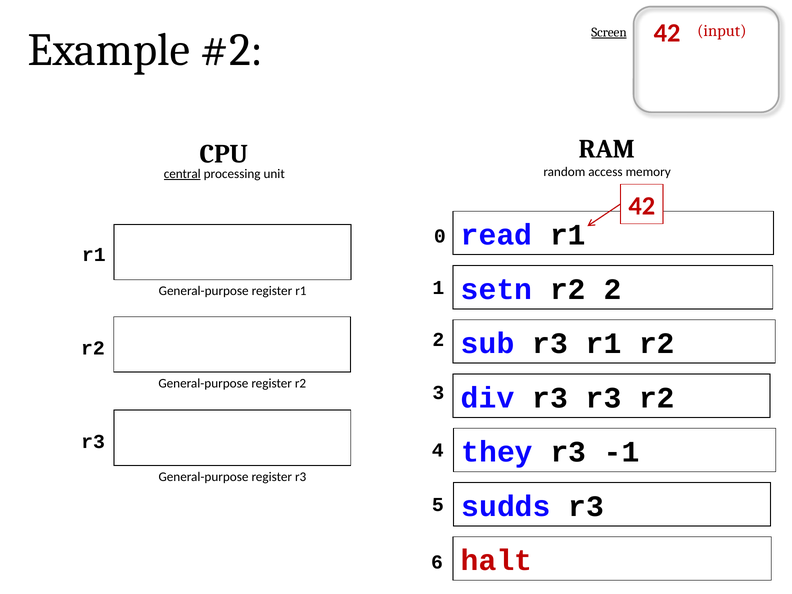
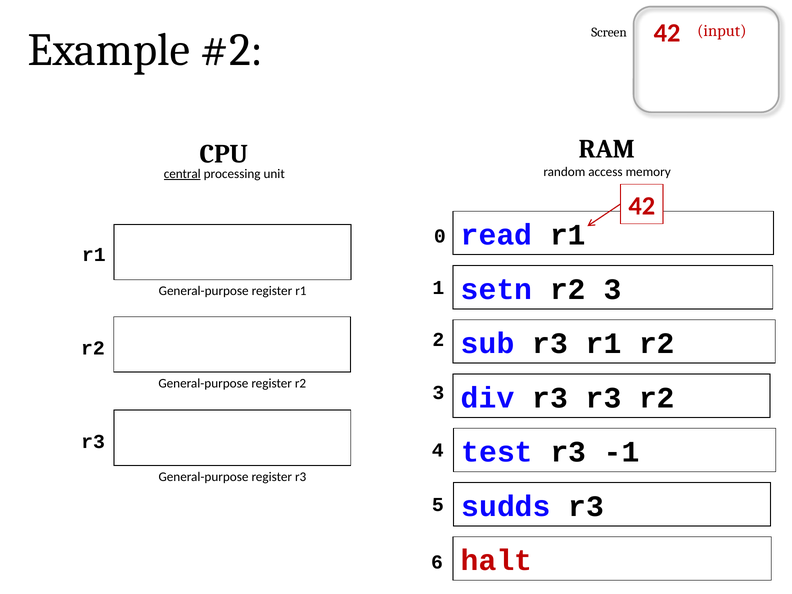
Screen underline: present -> none (609, 32)
r2 2: 2 -> 3 (612, 289)
they: they -> test (497, 452)
